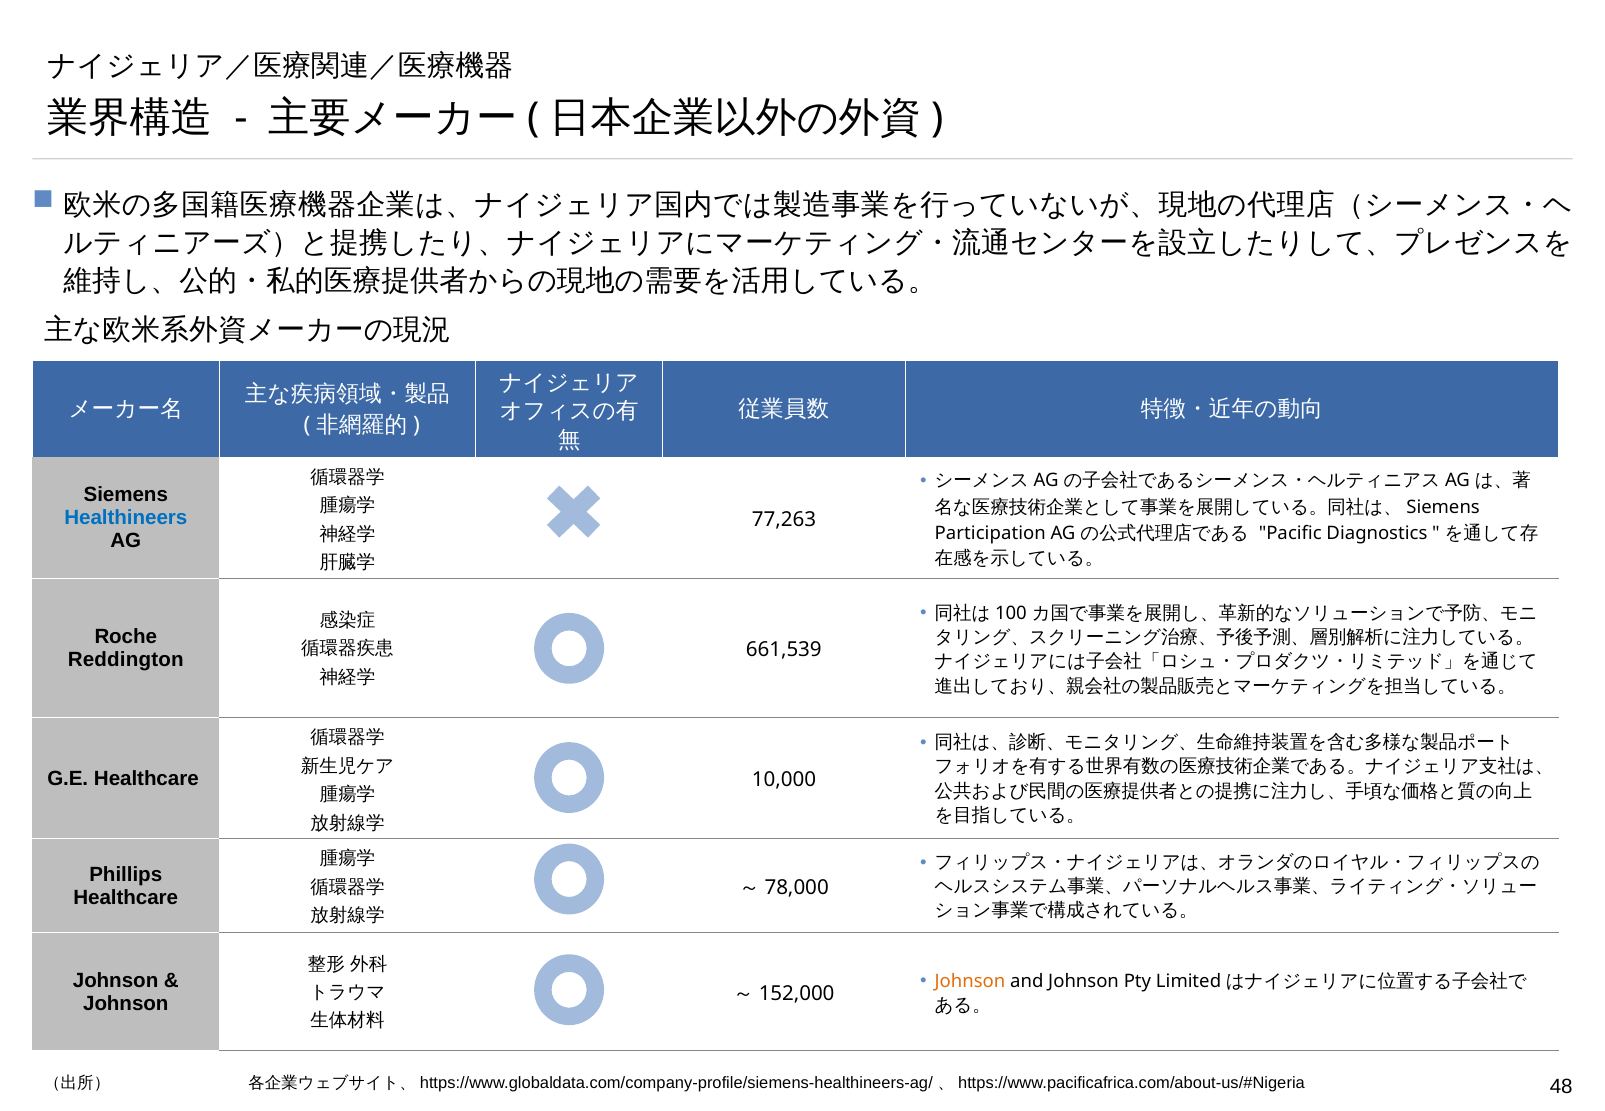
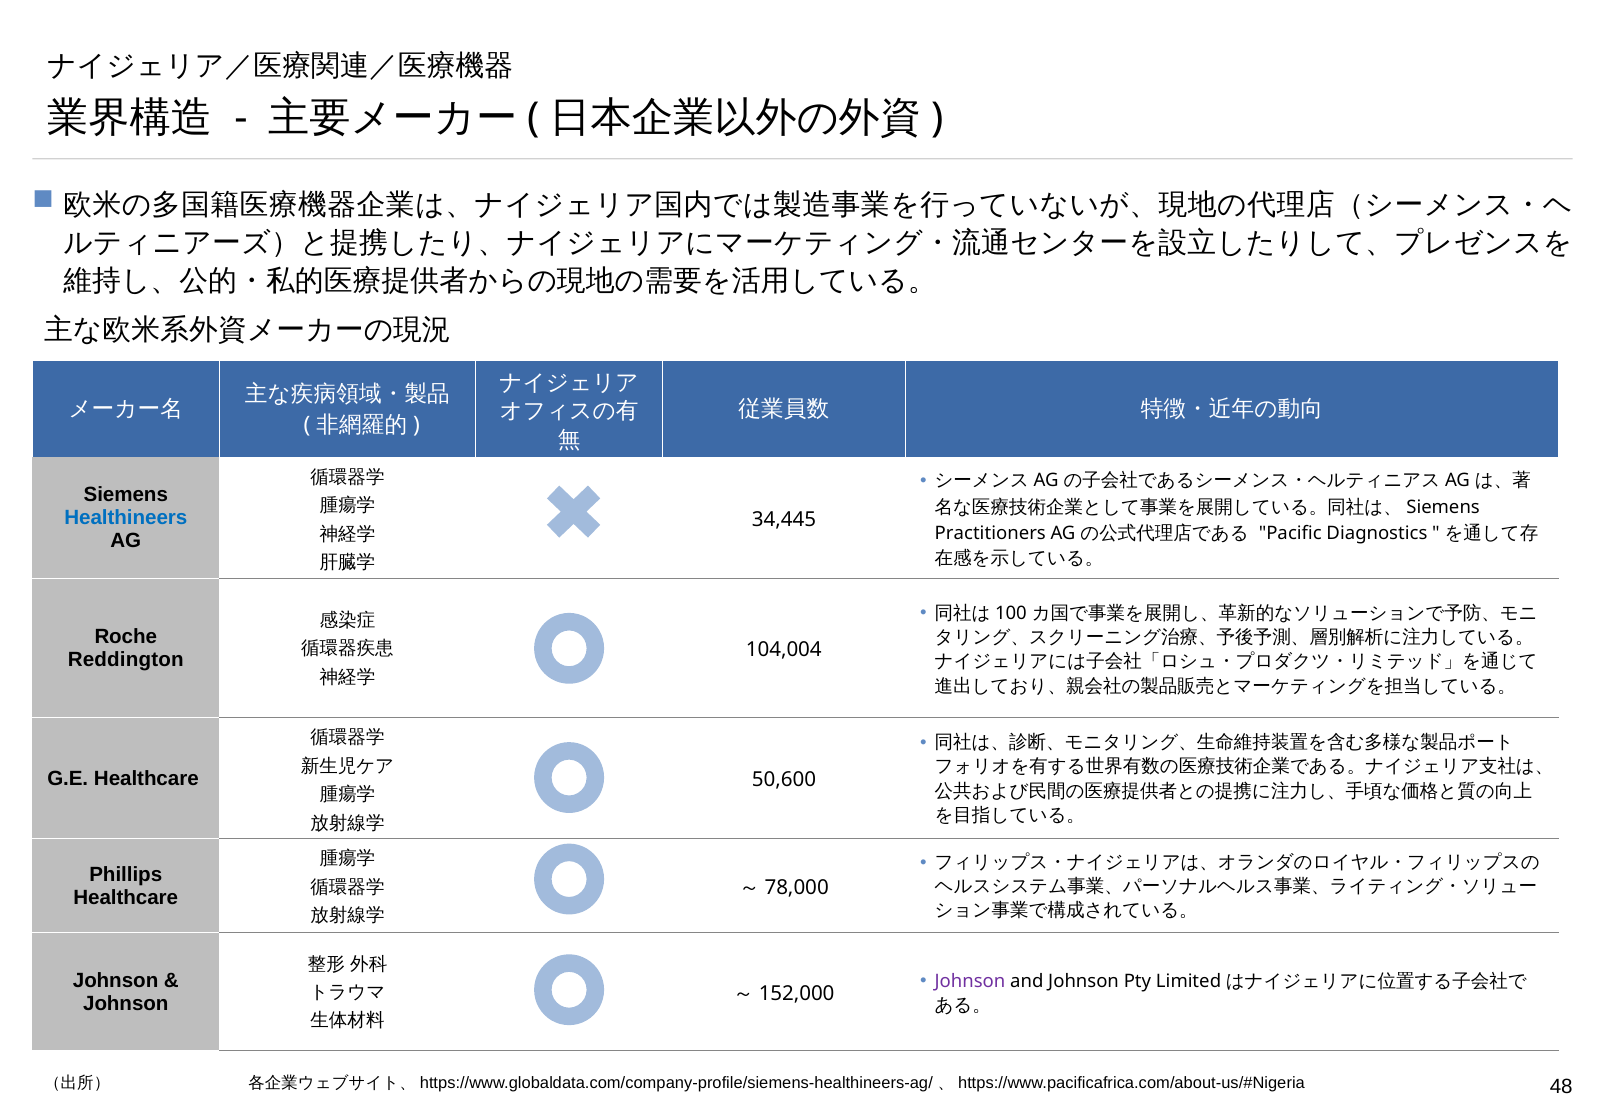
77,263: 77,263 -> 34,445 (784, 520)
Participation: Participation -> Practitioners (990, 534)
661,539: 661,539 -> 104,004 (784, 650)
10,000: 10,000 -> 50,600 (784, 780)
Johnson colour: orange -> purple (970, 981)
